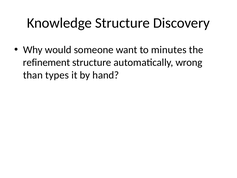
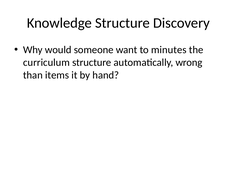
refinement: refinement -> curriculum (46, 62)
types: types -> items (57, 75)
